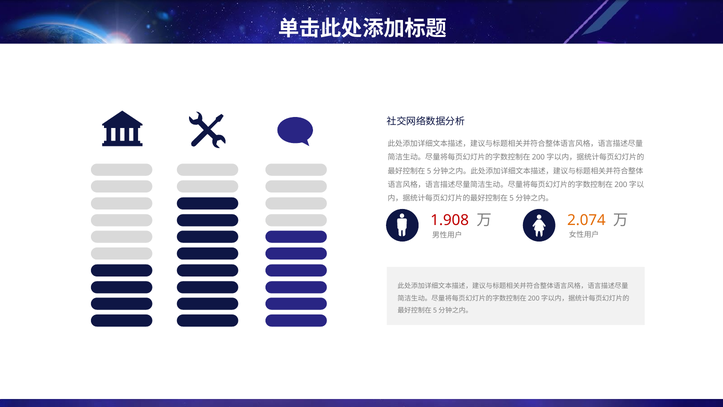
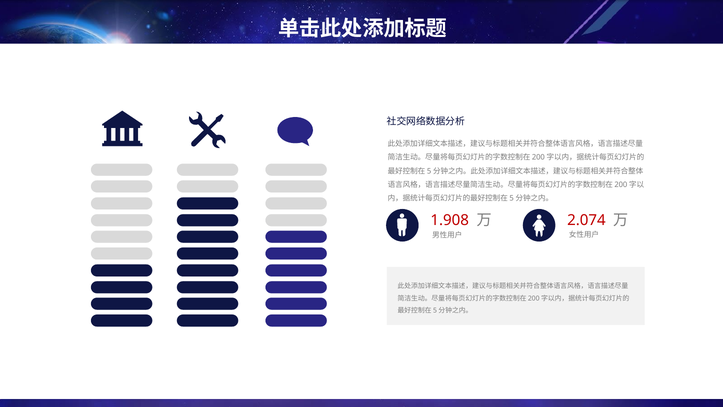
2.074 colour: orange -> red (586, 220)
